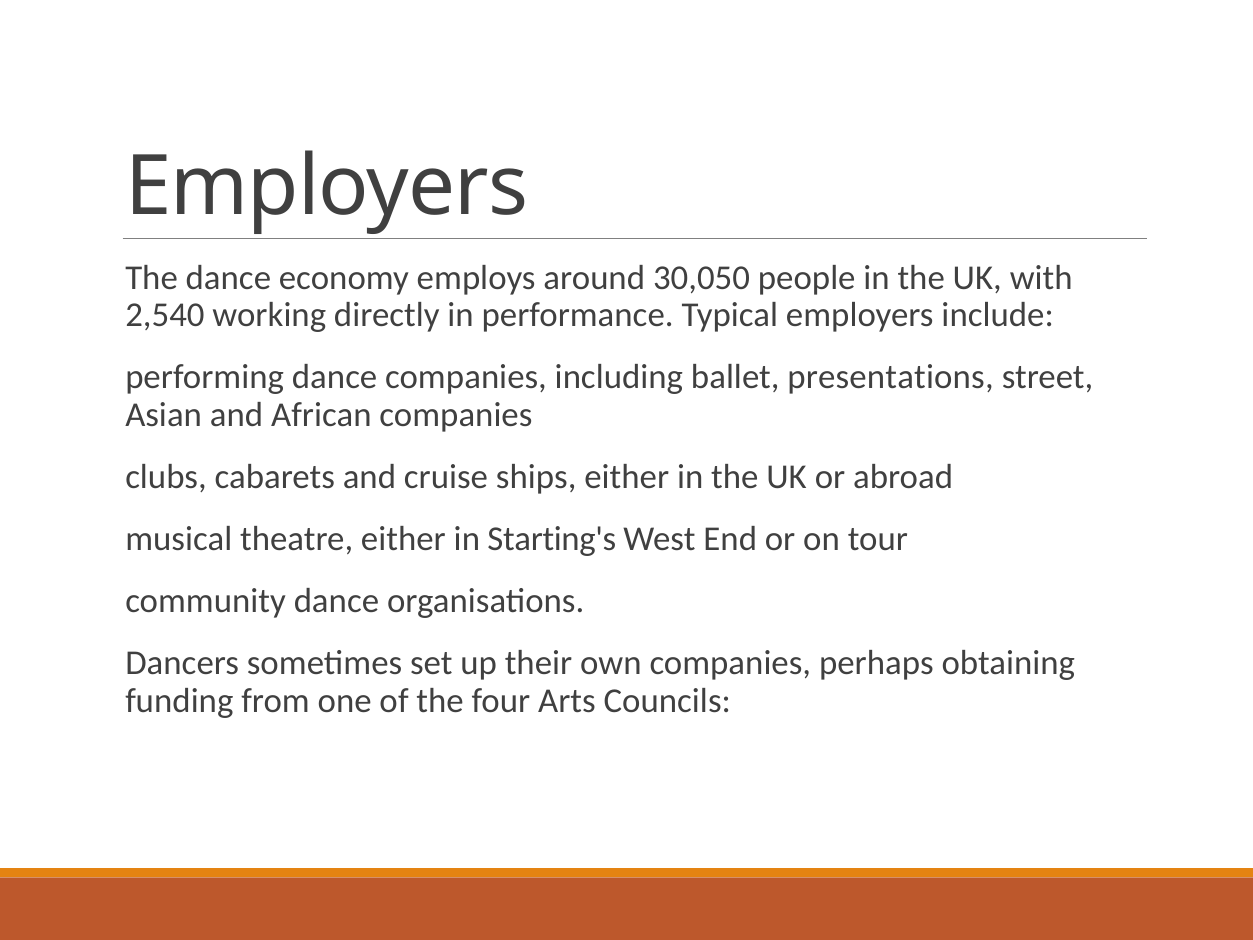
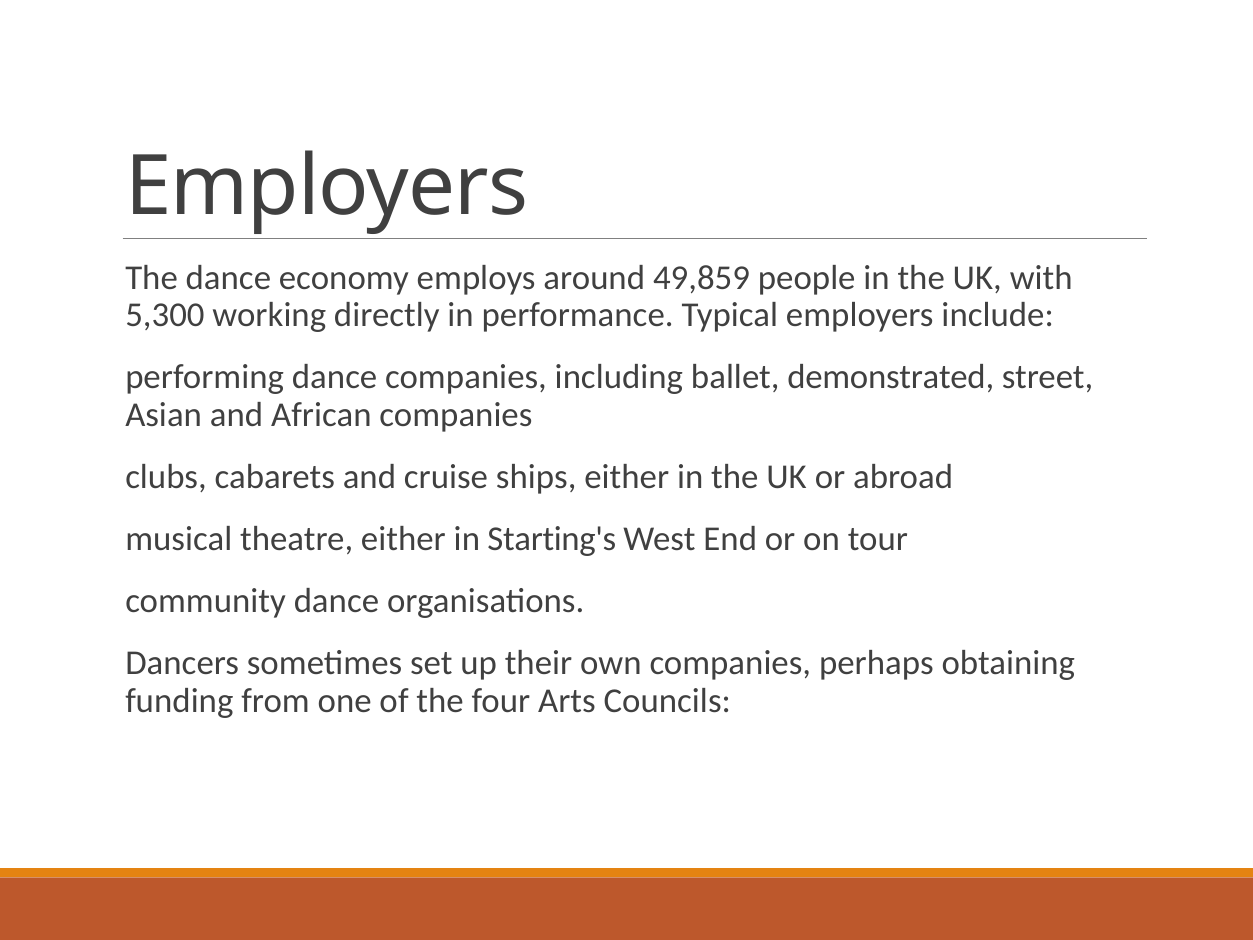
30,050: 30,050 -> 49,859 (702, 278)
2,540: 2,540 -> 5,300 (165, 315)
presentations: presentations -> demonstrated (891, 377)
